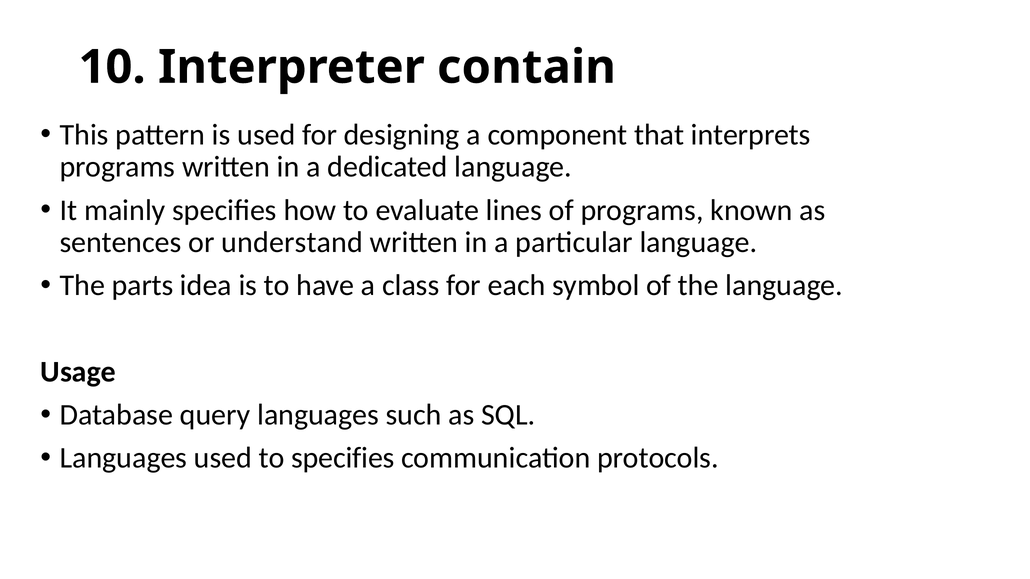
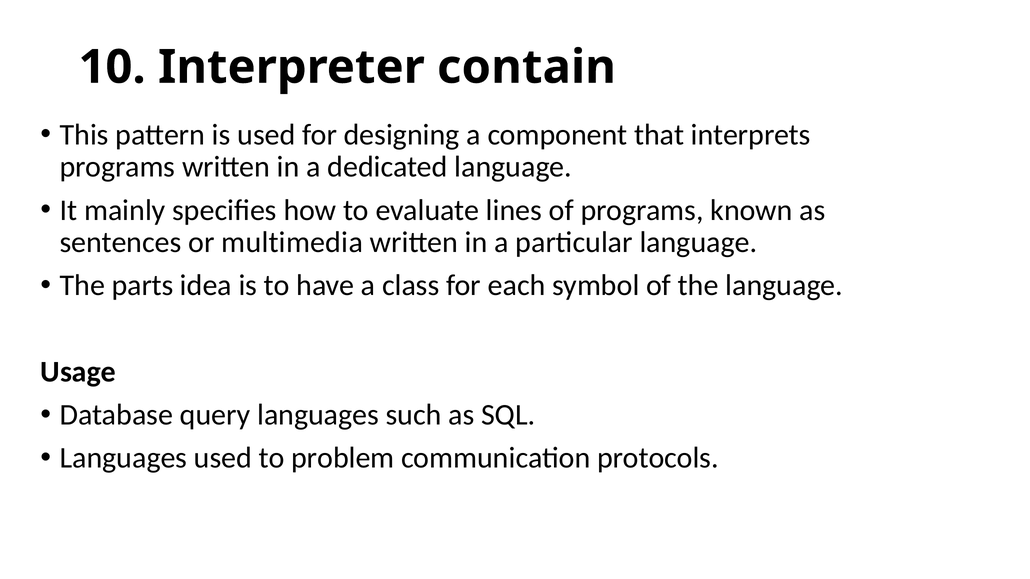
understand: understand -> multimedia (292, 243)
to specifies: specifies -> problem (343, 458)
